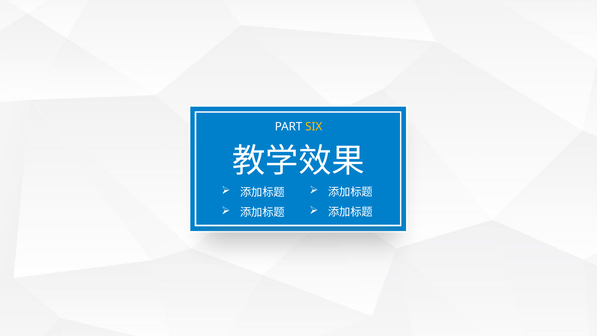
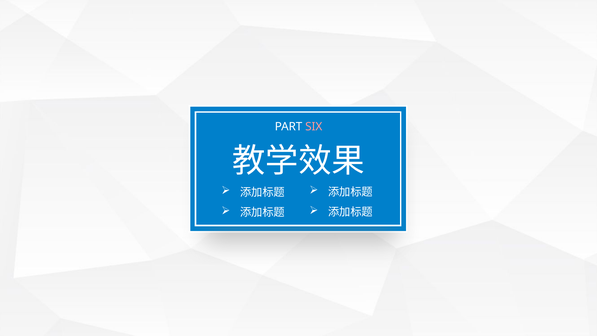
SIX colour: yellow -> pink (314, 127)
